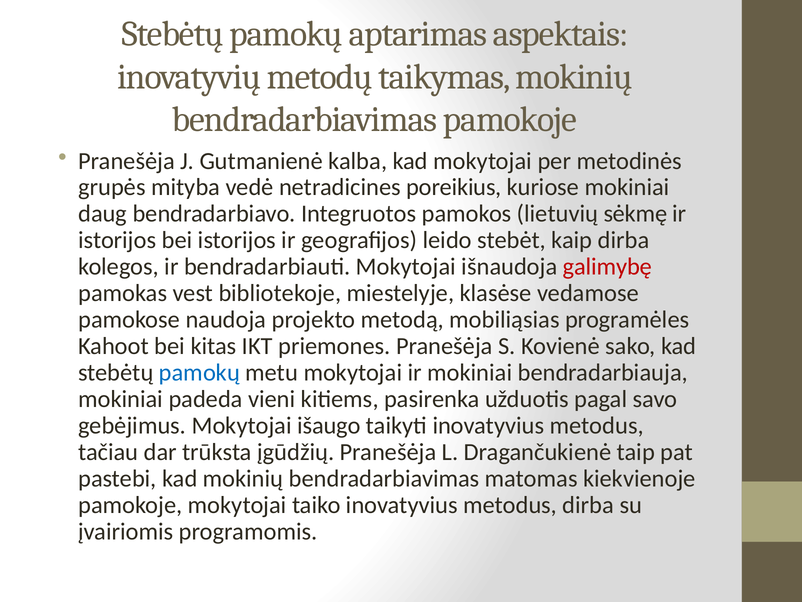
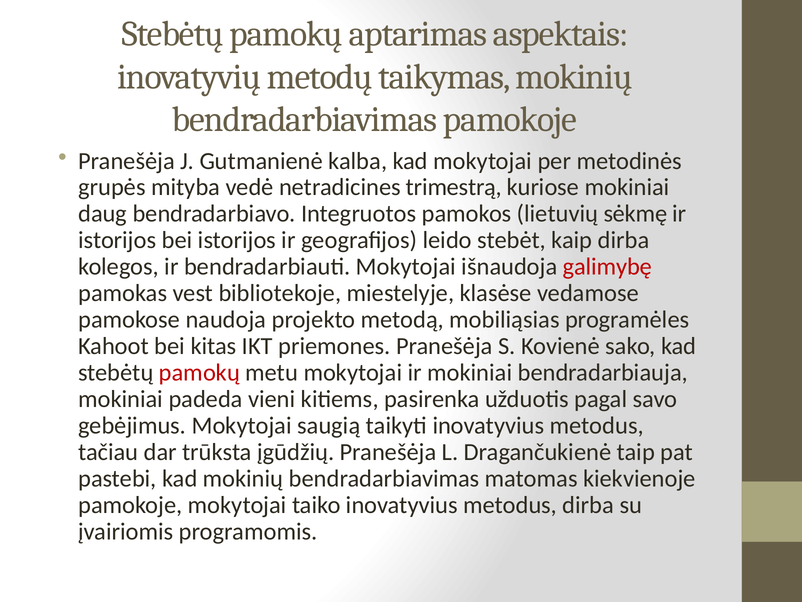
poreikius: poreikius -> trimestrą (454, 187)
pamokų colour: blue -> red (199, 372)
išaugo: išaugo -> saugią (329, 425)
